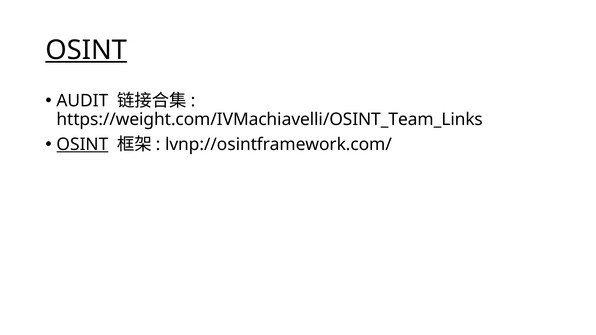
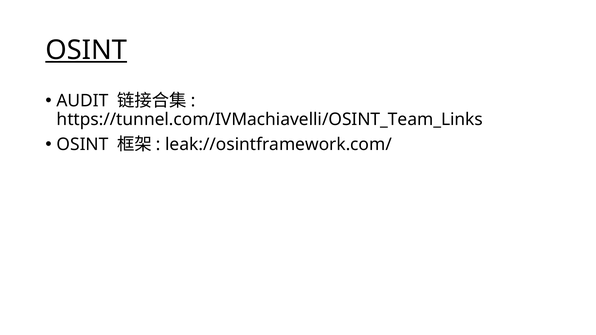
https://weight.com/IVMachiavelli/OSINT_Team_Links: https://weight.com/IVMachiavelli/OSINT_Team_Links -> https://tunnel.com/IVMachiavelli/OSINT_Team_Links (270, 120)
OSINT underline: present -> none (83, 145)
lvnp://osintframework.com/: lvnp://osintframework.com/ -> leak://osintframework.com/ (278, 145)
